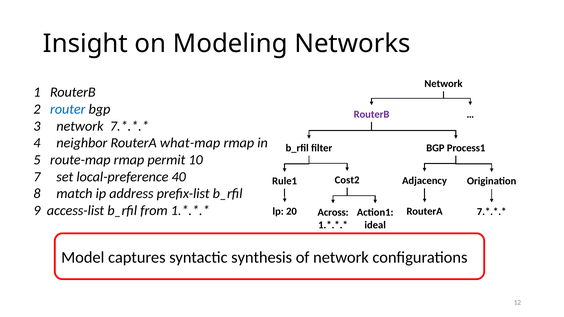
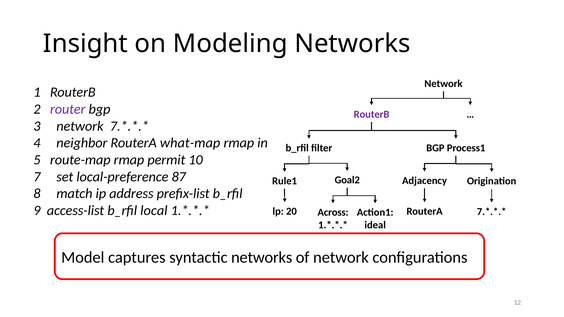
router colour: blue -> purple (68, 109)
40: 40 -> 87 (179, 177)
Cost2: Cost2 -> Goal2 (347, 180)
from: from -> local (154, 211)
syntactic synthesis: synthesis -> networks (262, 258)
